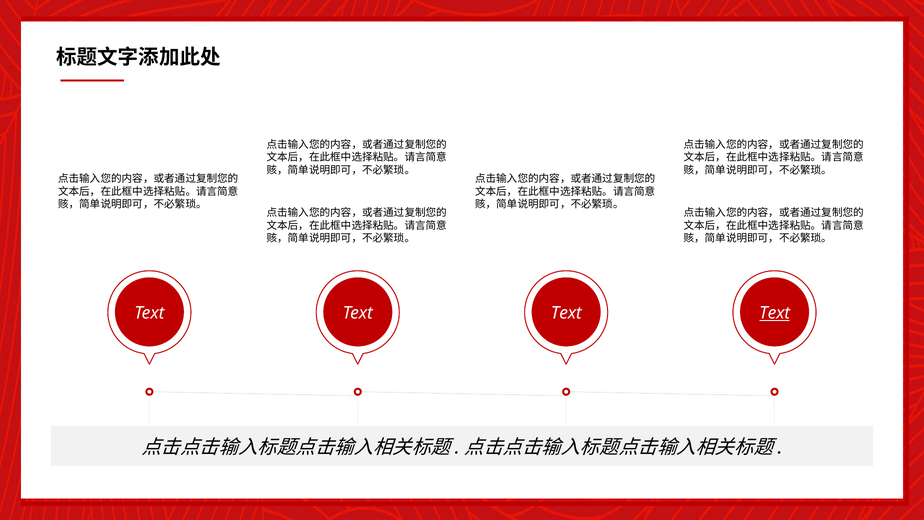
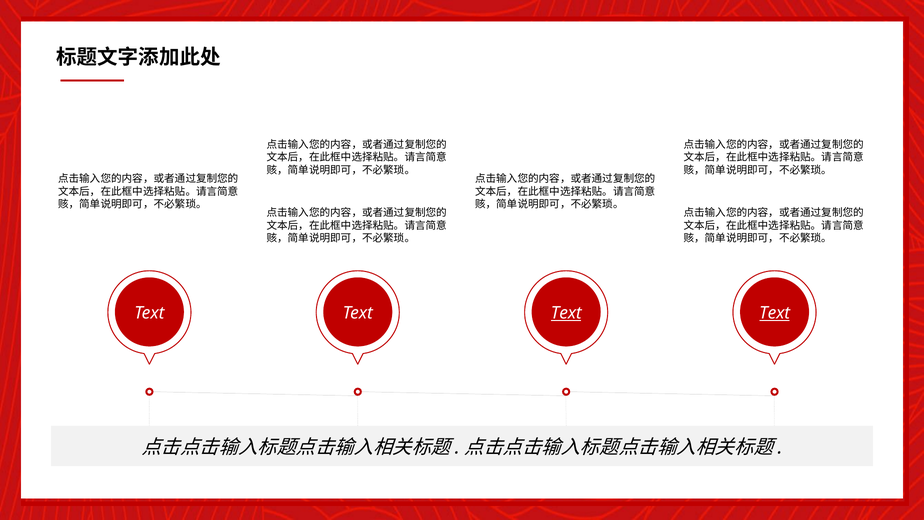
Text underline: none -> present (566, 313)
